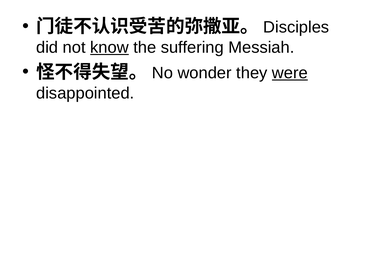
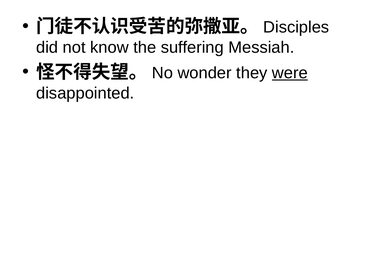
know underline: present -> none (109, 48)
